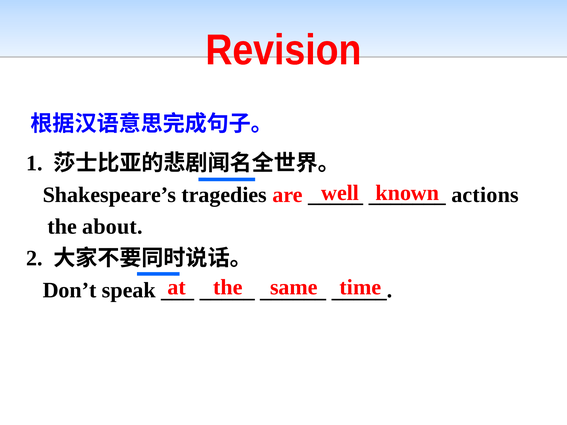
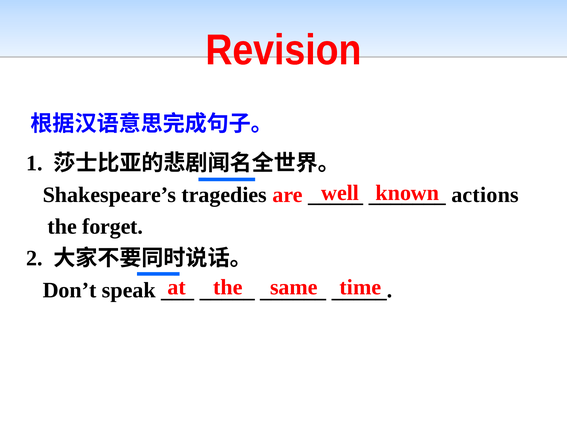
about: about -> forget (113, 227)
